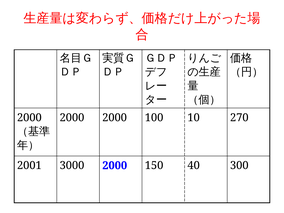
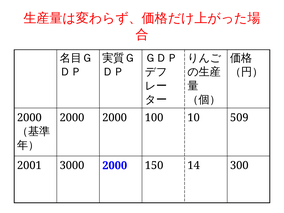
270: 270 -> 509 (239, 118)
40: 40 -> 14 (194, 166)
